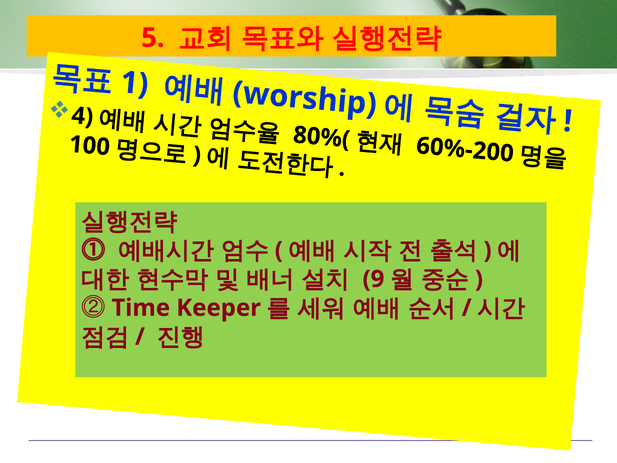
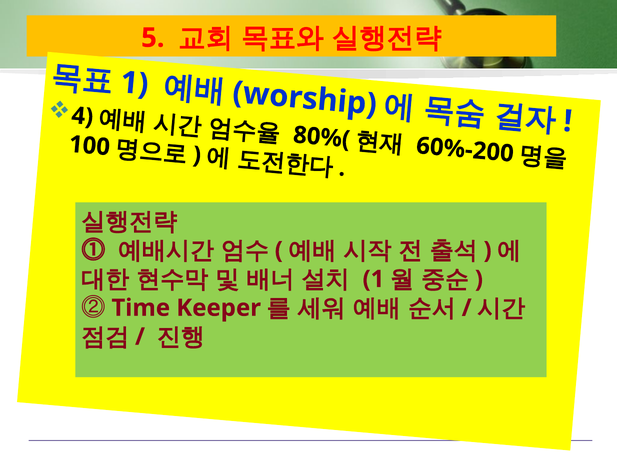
9: 9 -> 1 (373, 279)
